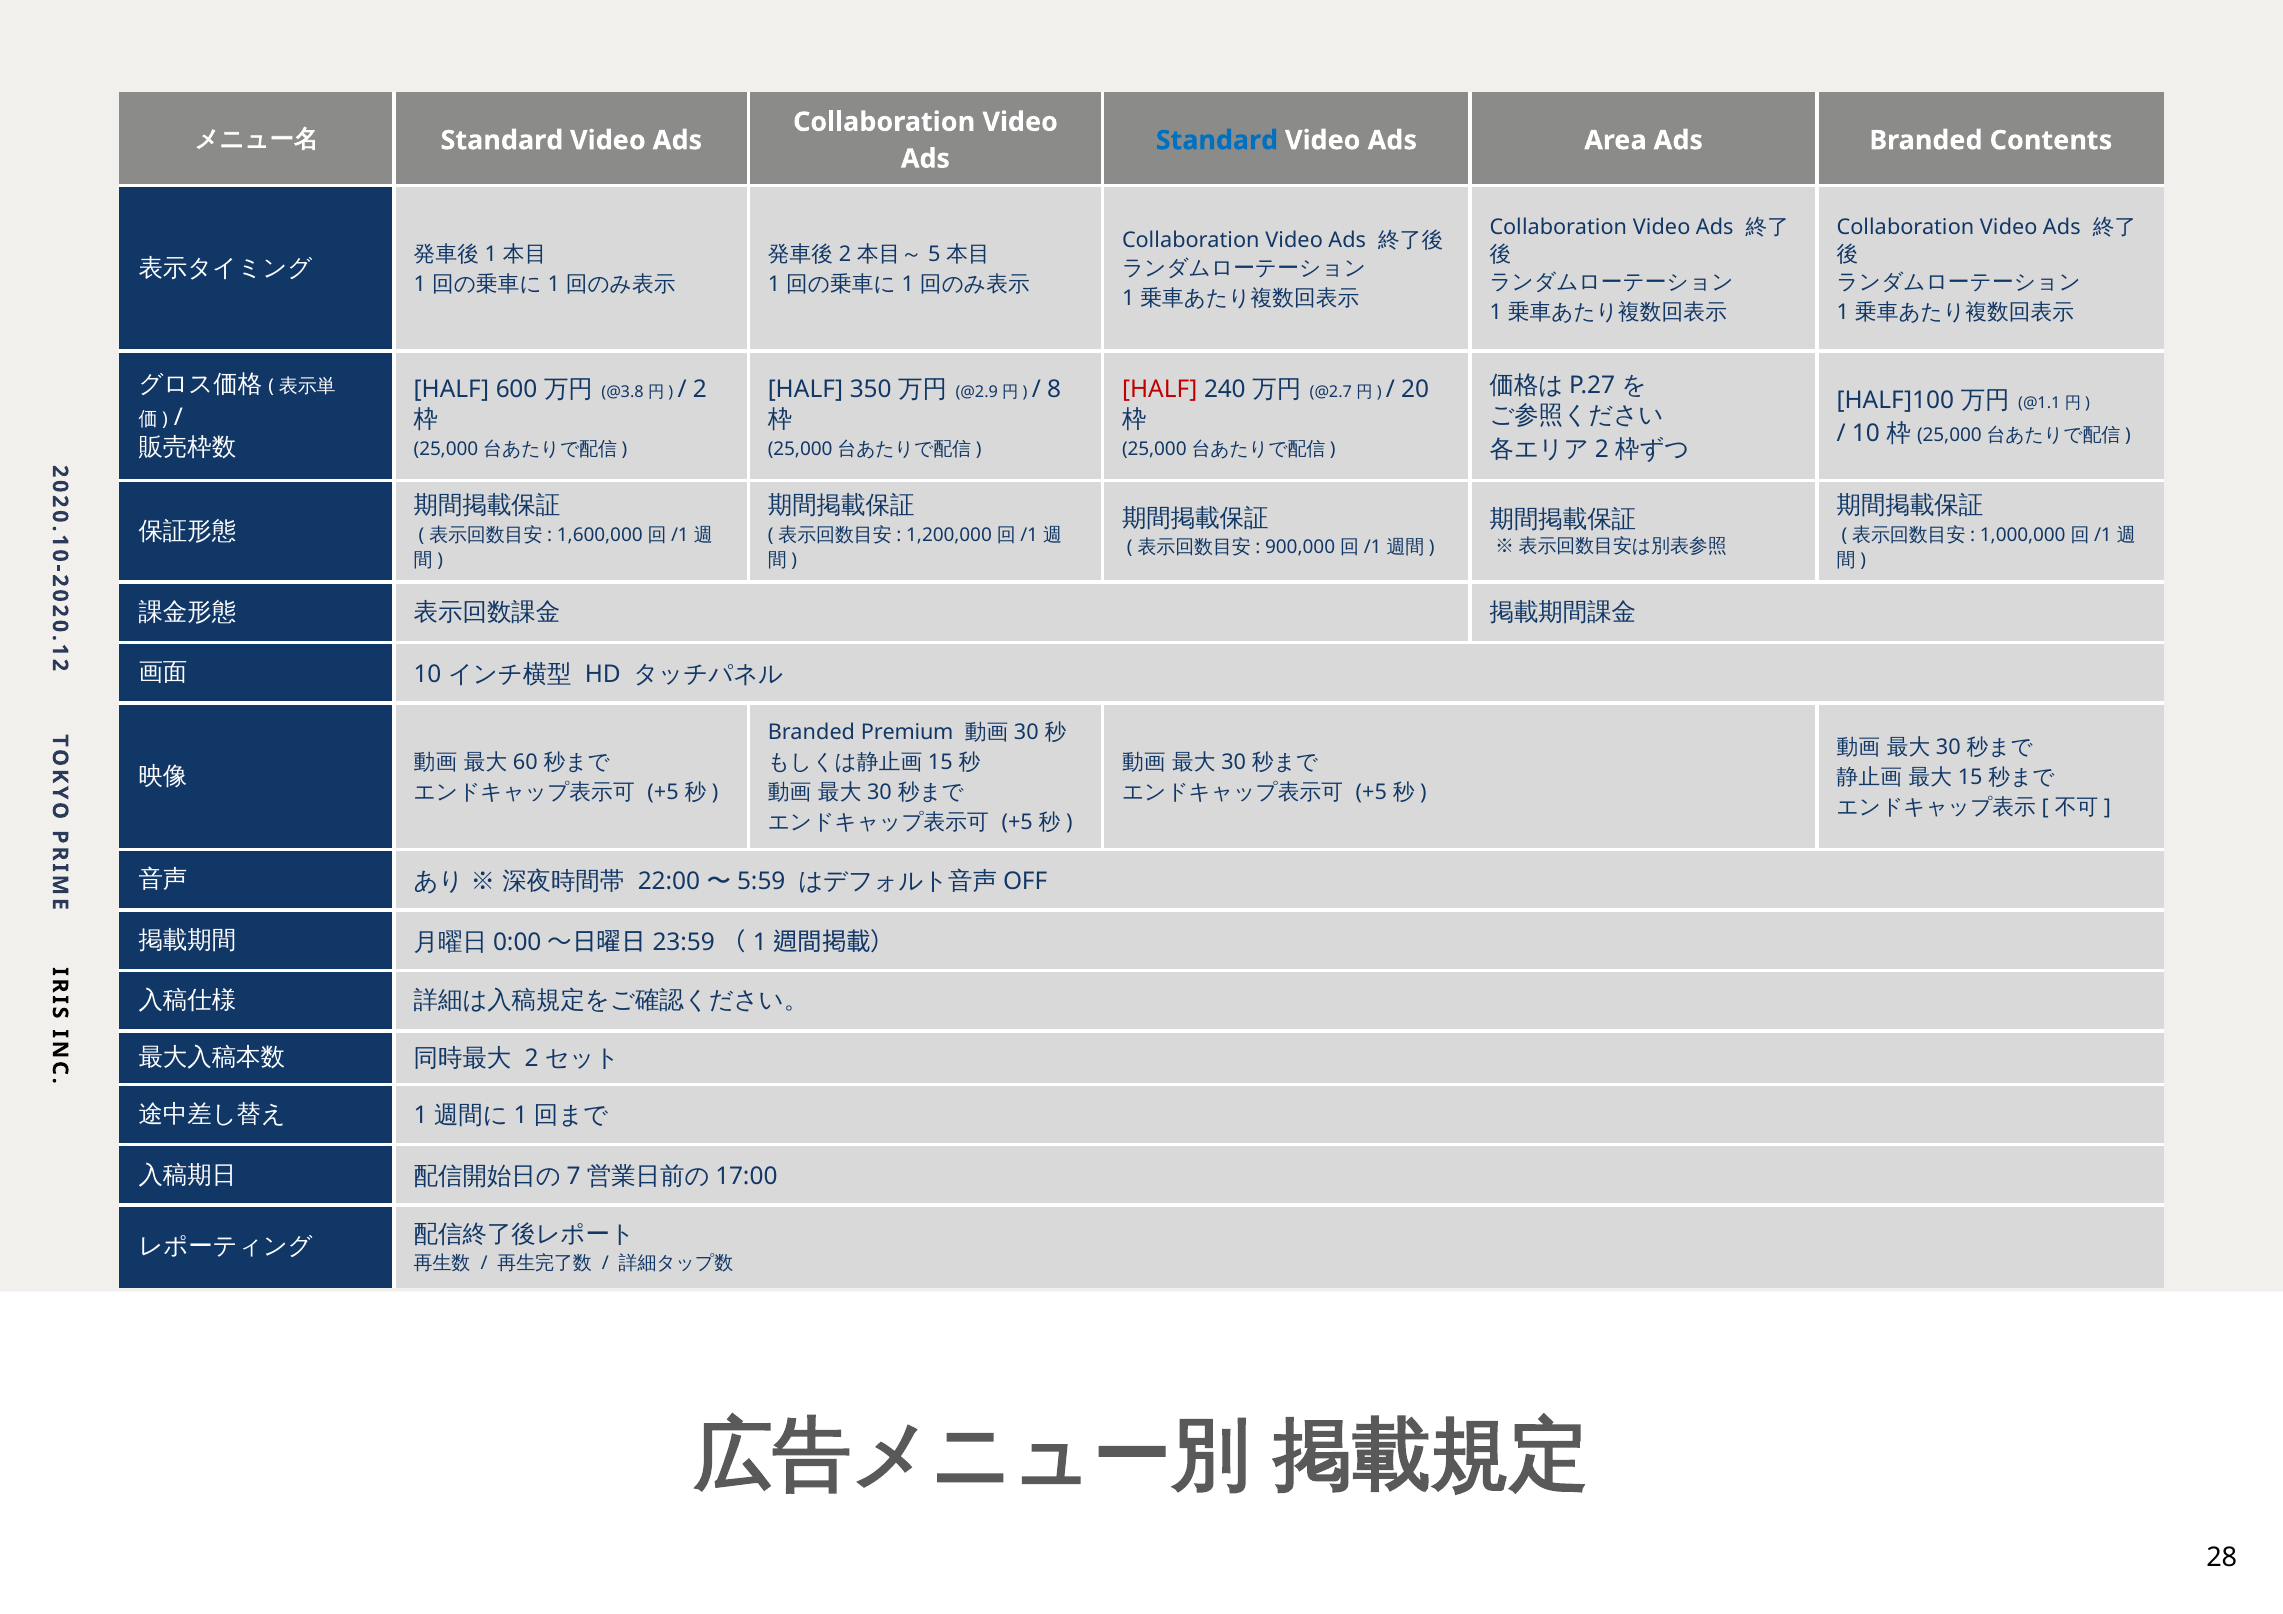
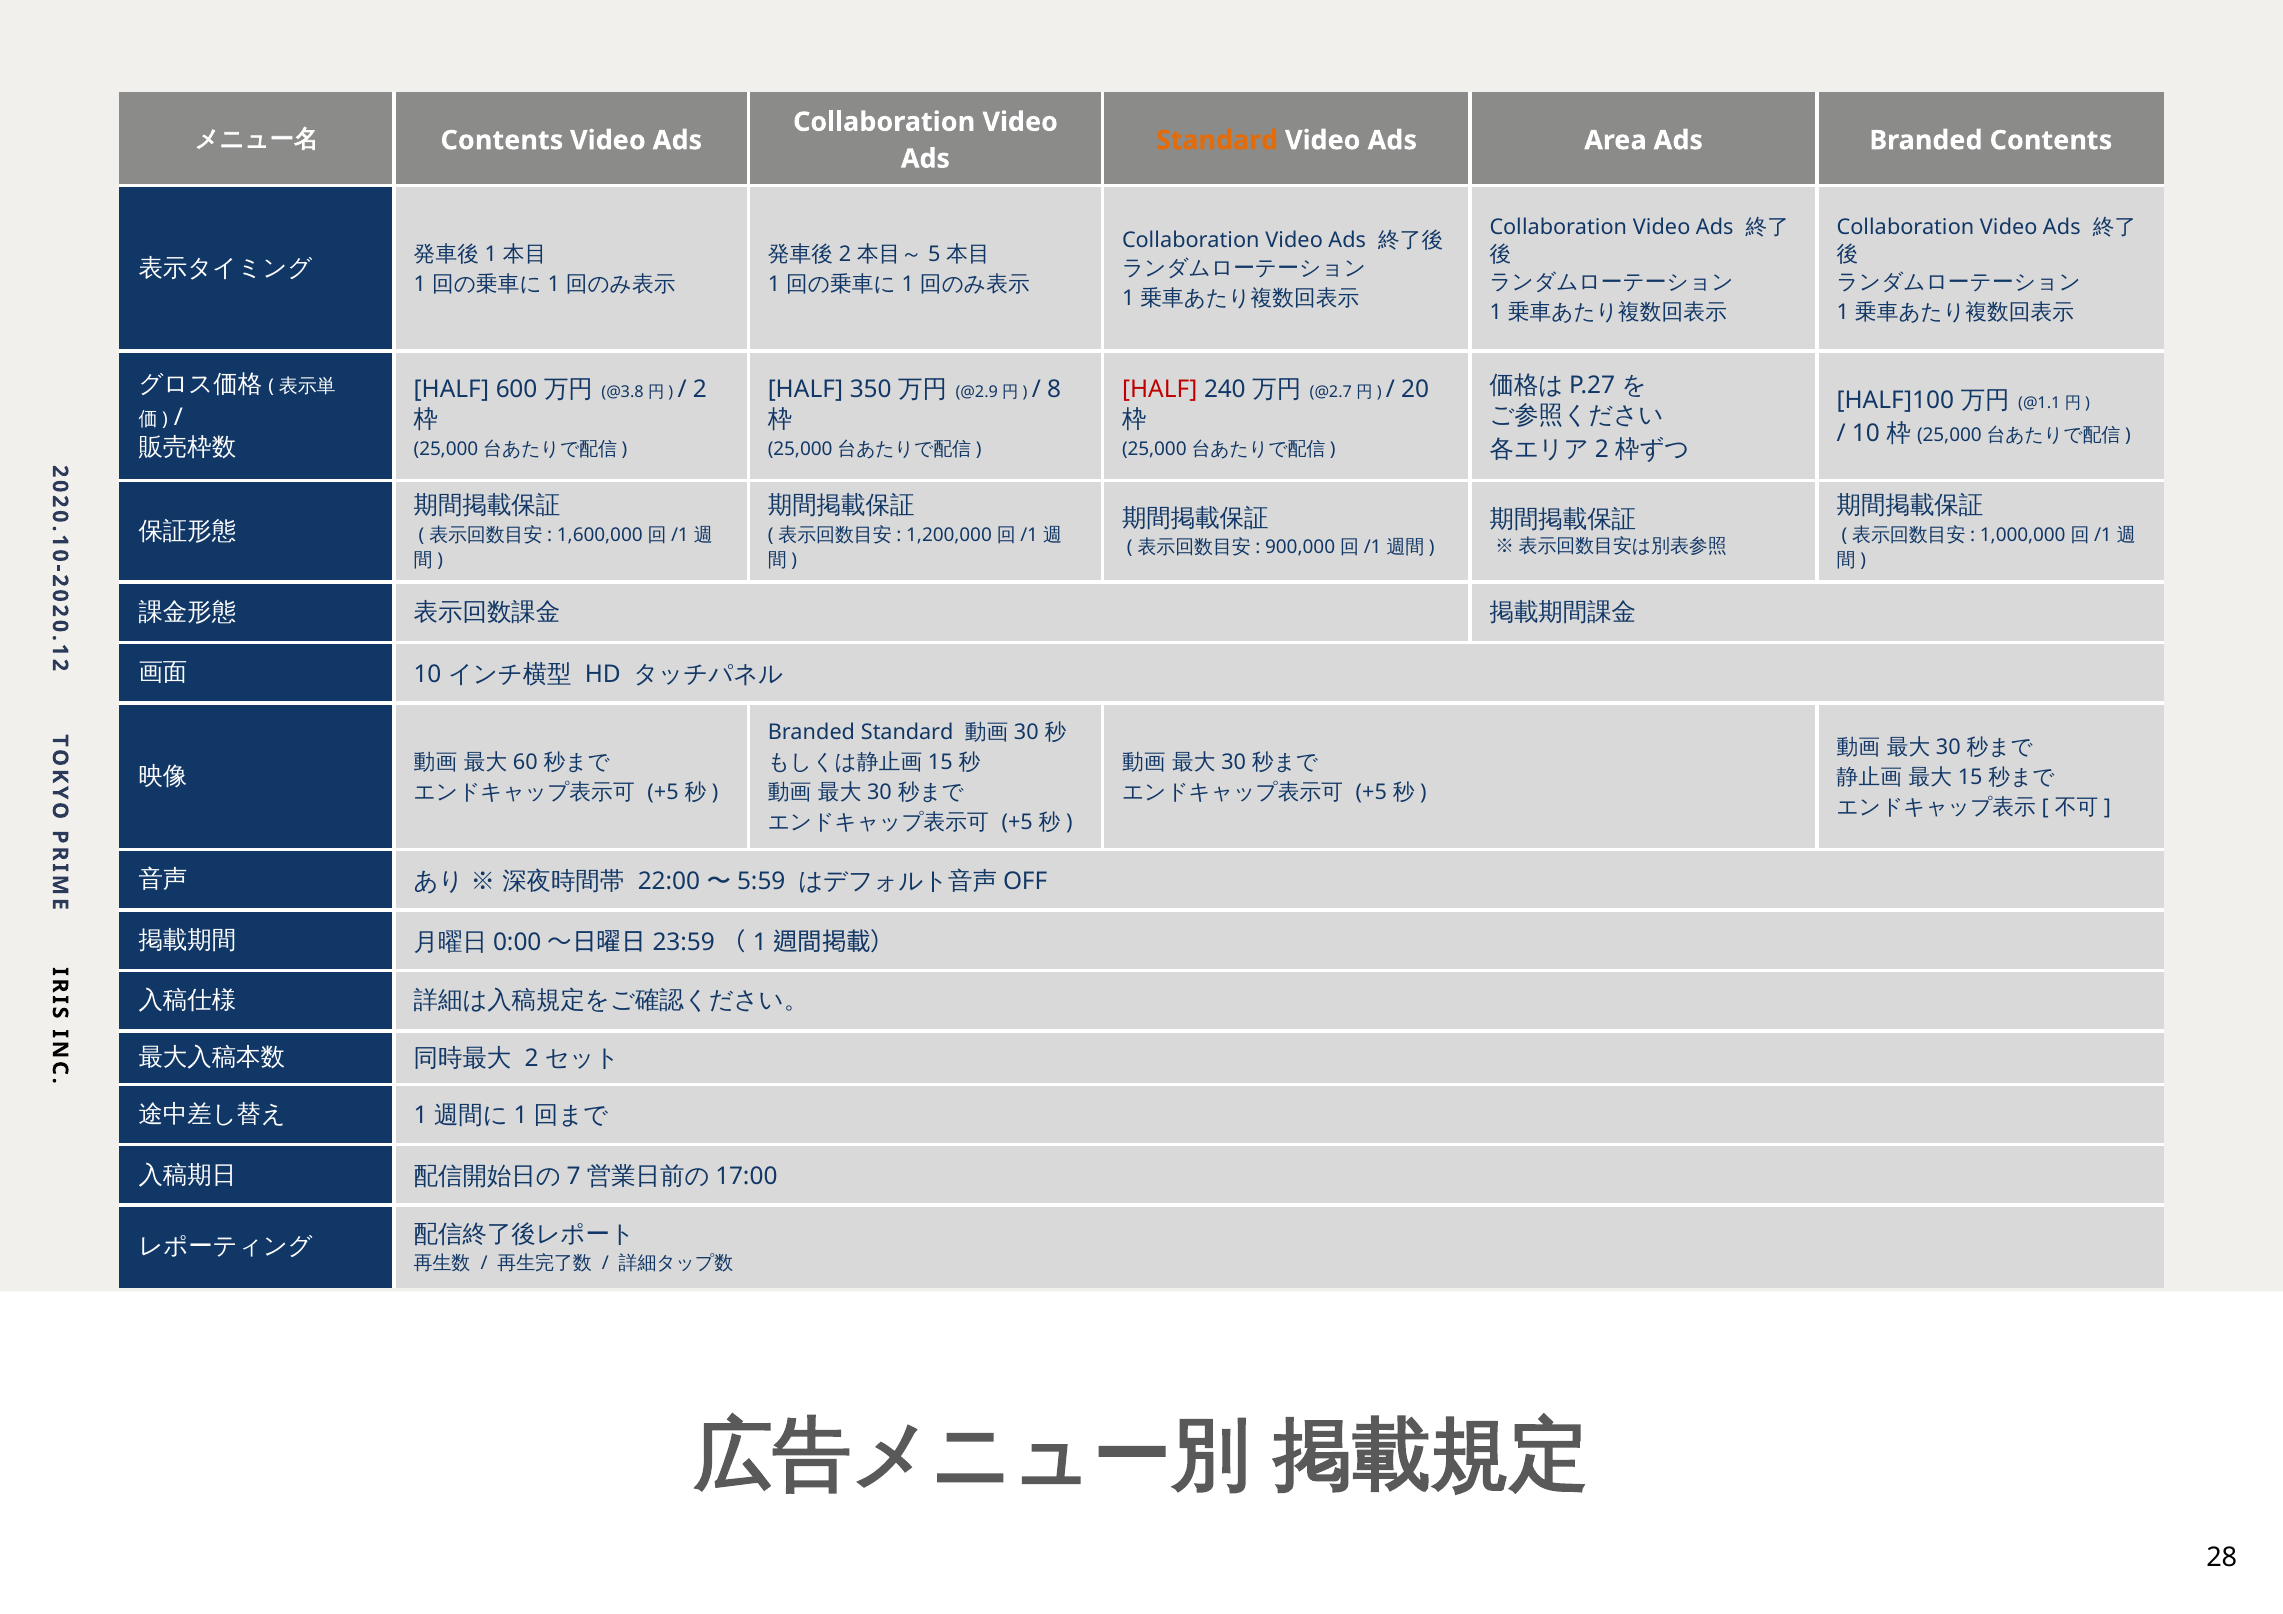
Standard: Standard -> Contents (502, 140)
Standard colour: blue -> orange (1217, 140)
Branded Premium: Premium -> Standard (907, 733)
